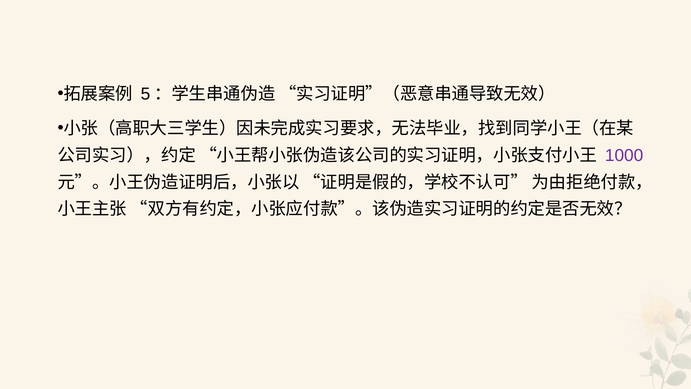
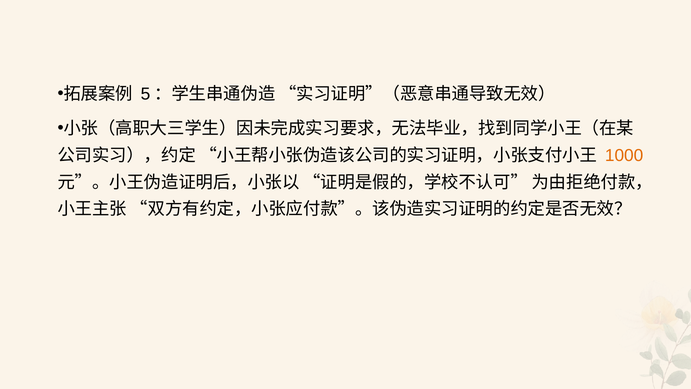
1000 colour: purple -> orange (624, 155)
